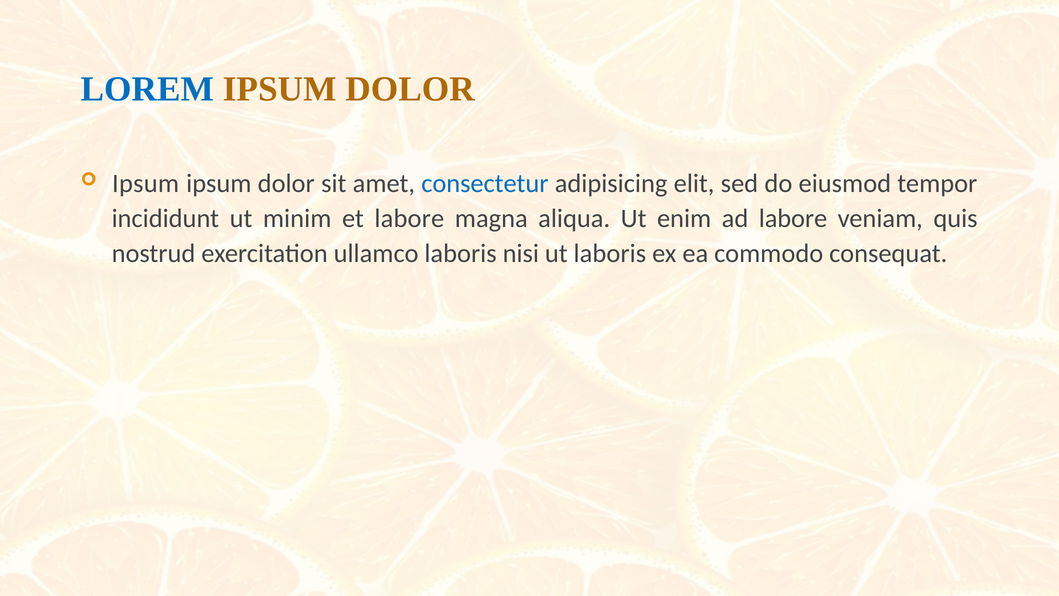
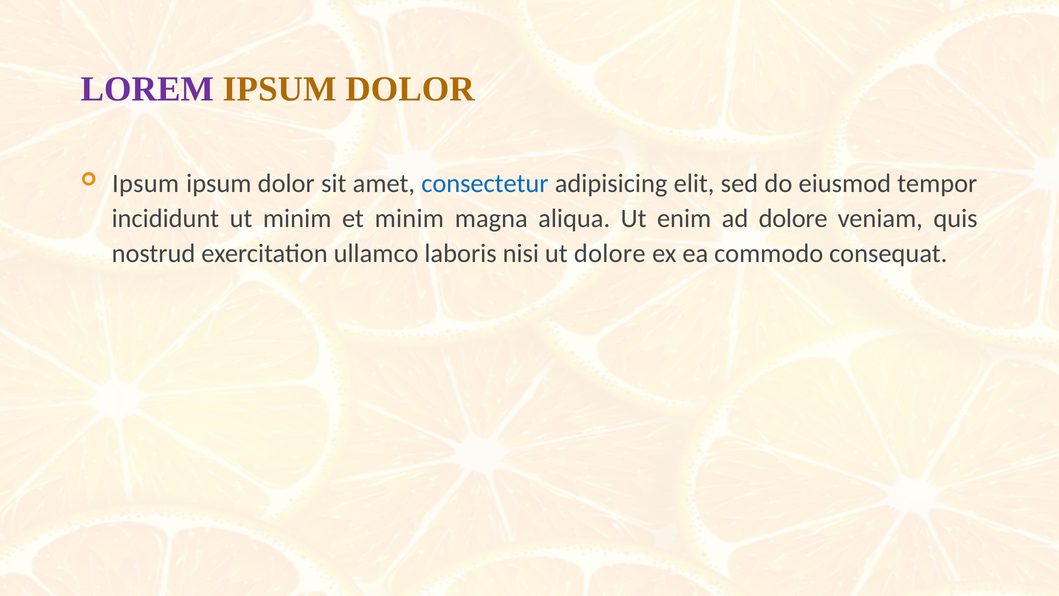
LOREM colour: blue -> purple (147, 89)
et labore: labore -> minim (409, 218)
ad labore: labore -> dolore (793, 218)
ut laboris: laboris -> dolore (610, 253)
